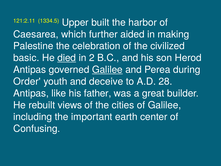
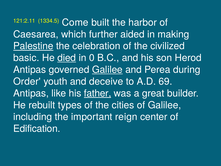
Upper: Upper -> Come (75, 22)
Palestine underline: none -> present (33, 46)
2: 2 -> 0 (92, 58)
28: 28 -> 69 (165, 81)
father underline: none -> present (98, 93)
views: views -> types (70, 105)
earth: earth -> reign (126, 117)
Confusing: Confusing -> Edification (37, 129)
